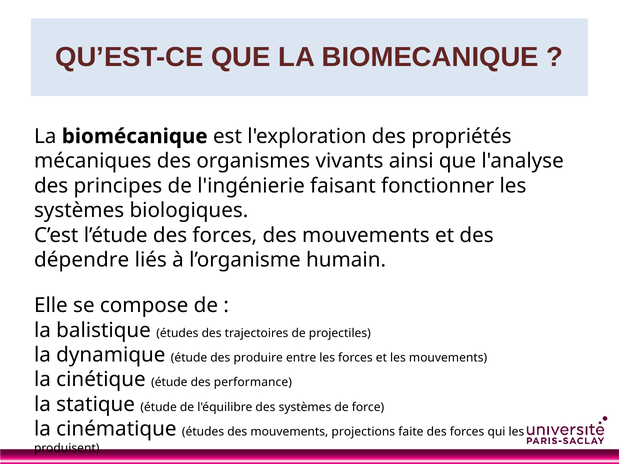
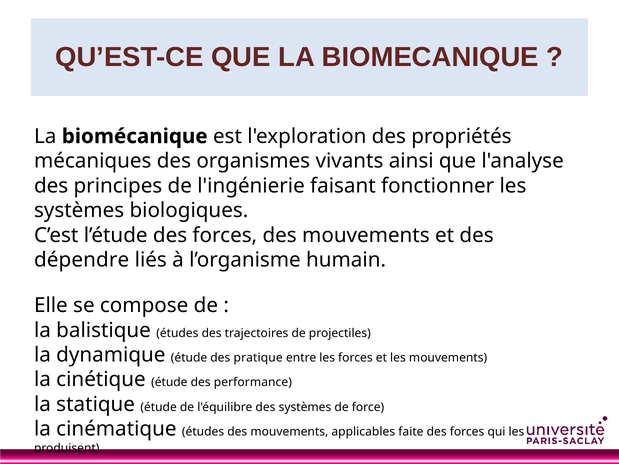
produire: produire -> pratique (258, 358)
projections: projections -> applicables (363, 432)
